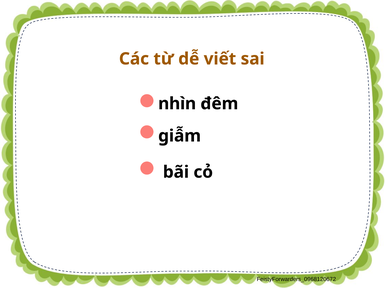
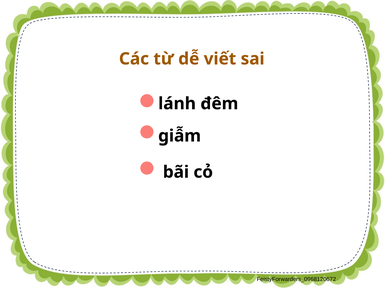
nhìn: nhìn -> lánh (177, 104)
